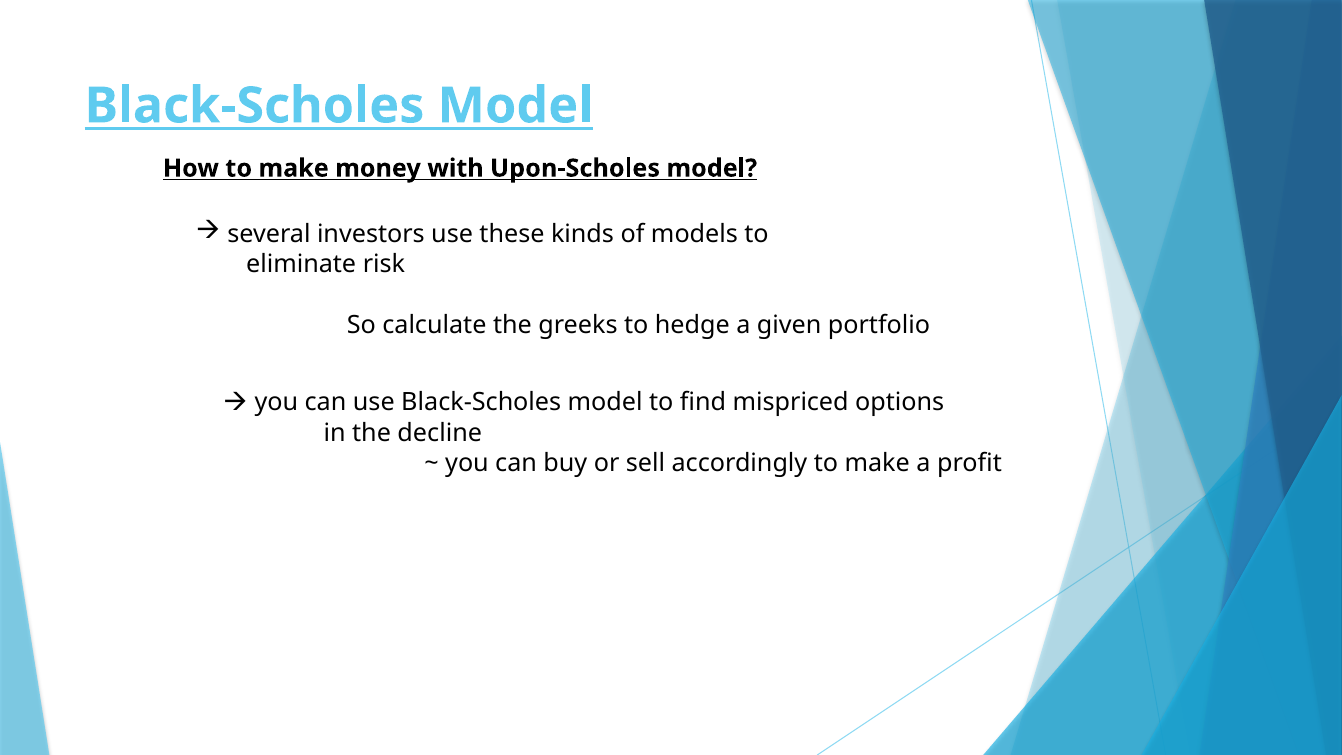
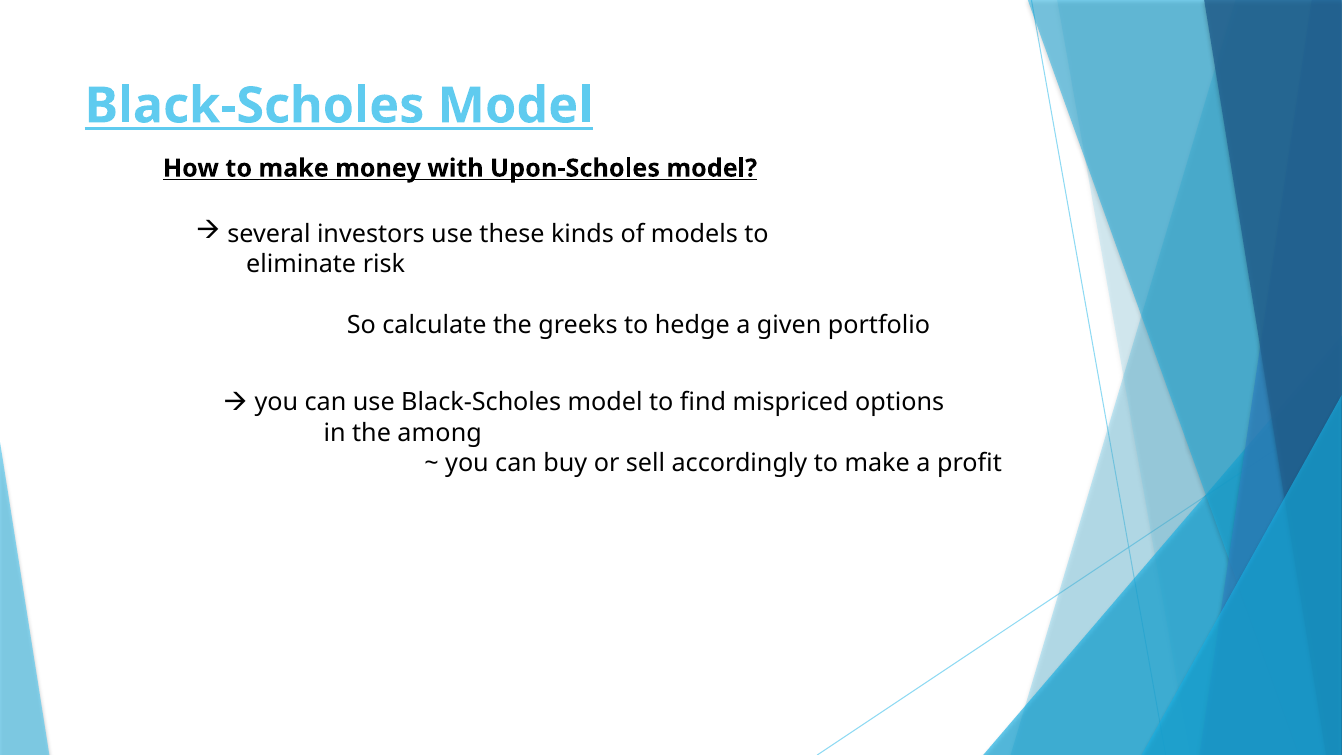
decline: decline -> among (440, 433)
